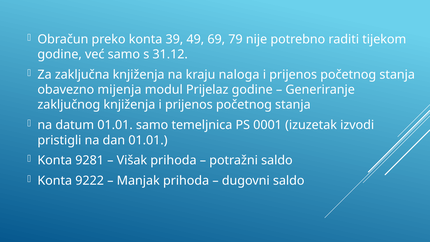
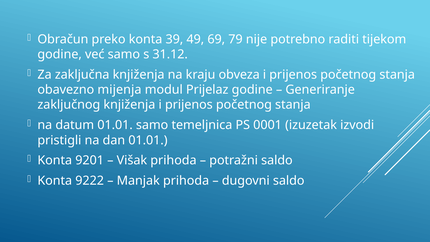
naloga: naloga -> obveza (239, 75)
9281: 9281 -> 9201 (90, 160)
